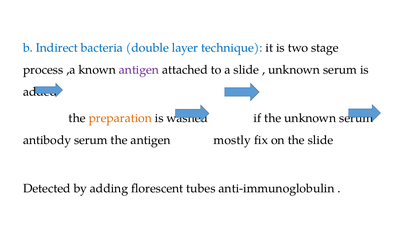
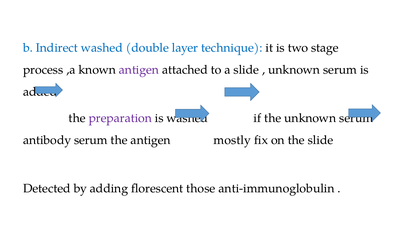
Indirect bacteria: bacteria -> washed (102, 48)
preparation colour: orange -> purple (120, 118)
tubes: tubes -> those (201, 188)
